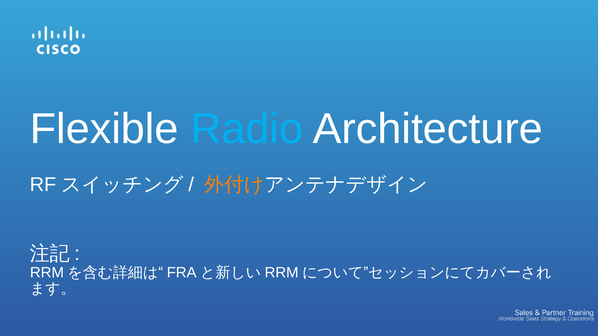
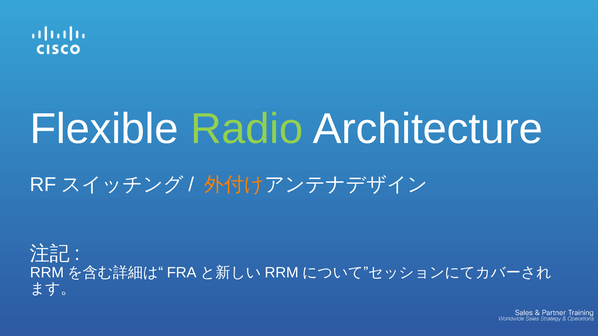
Radio colour: light blue -> light green (247, 129)
